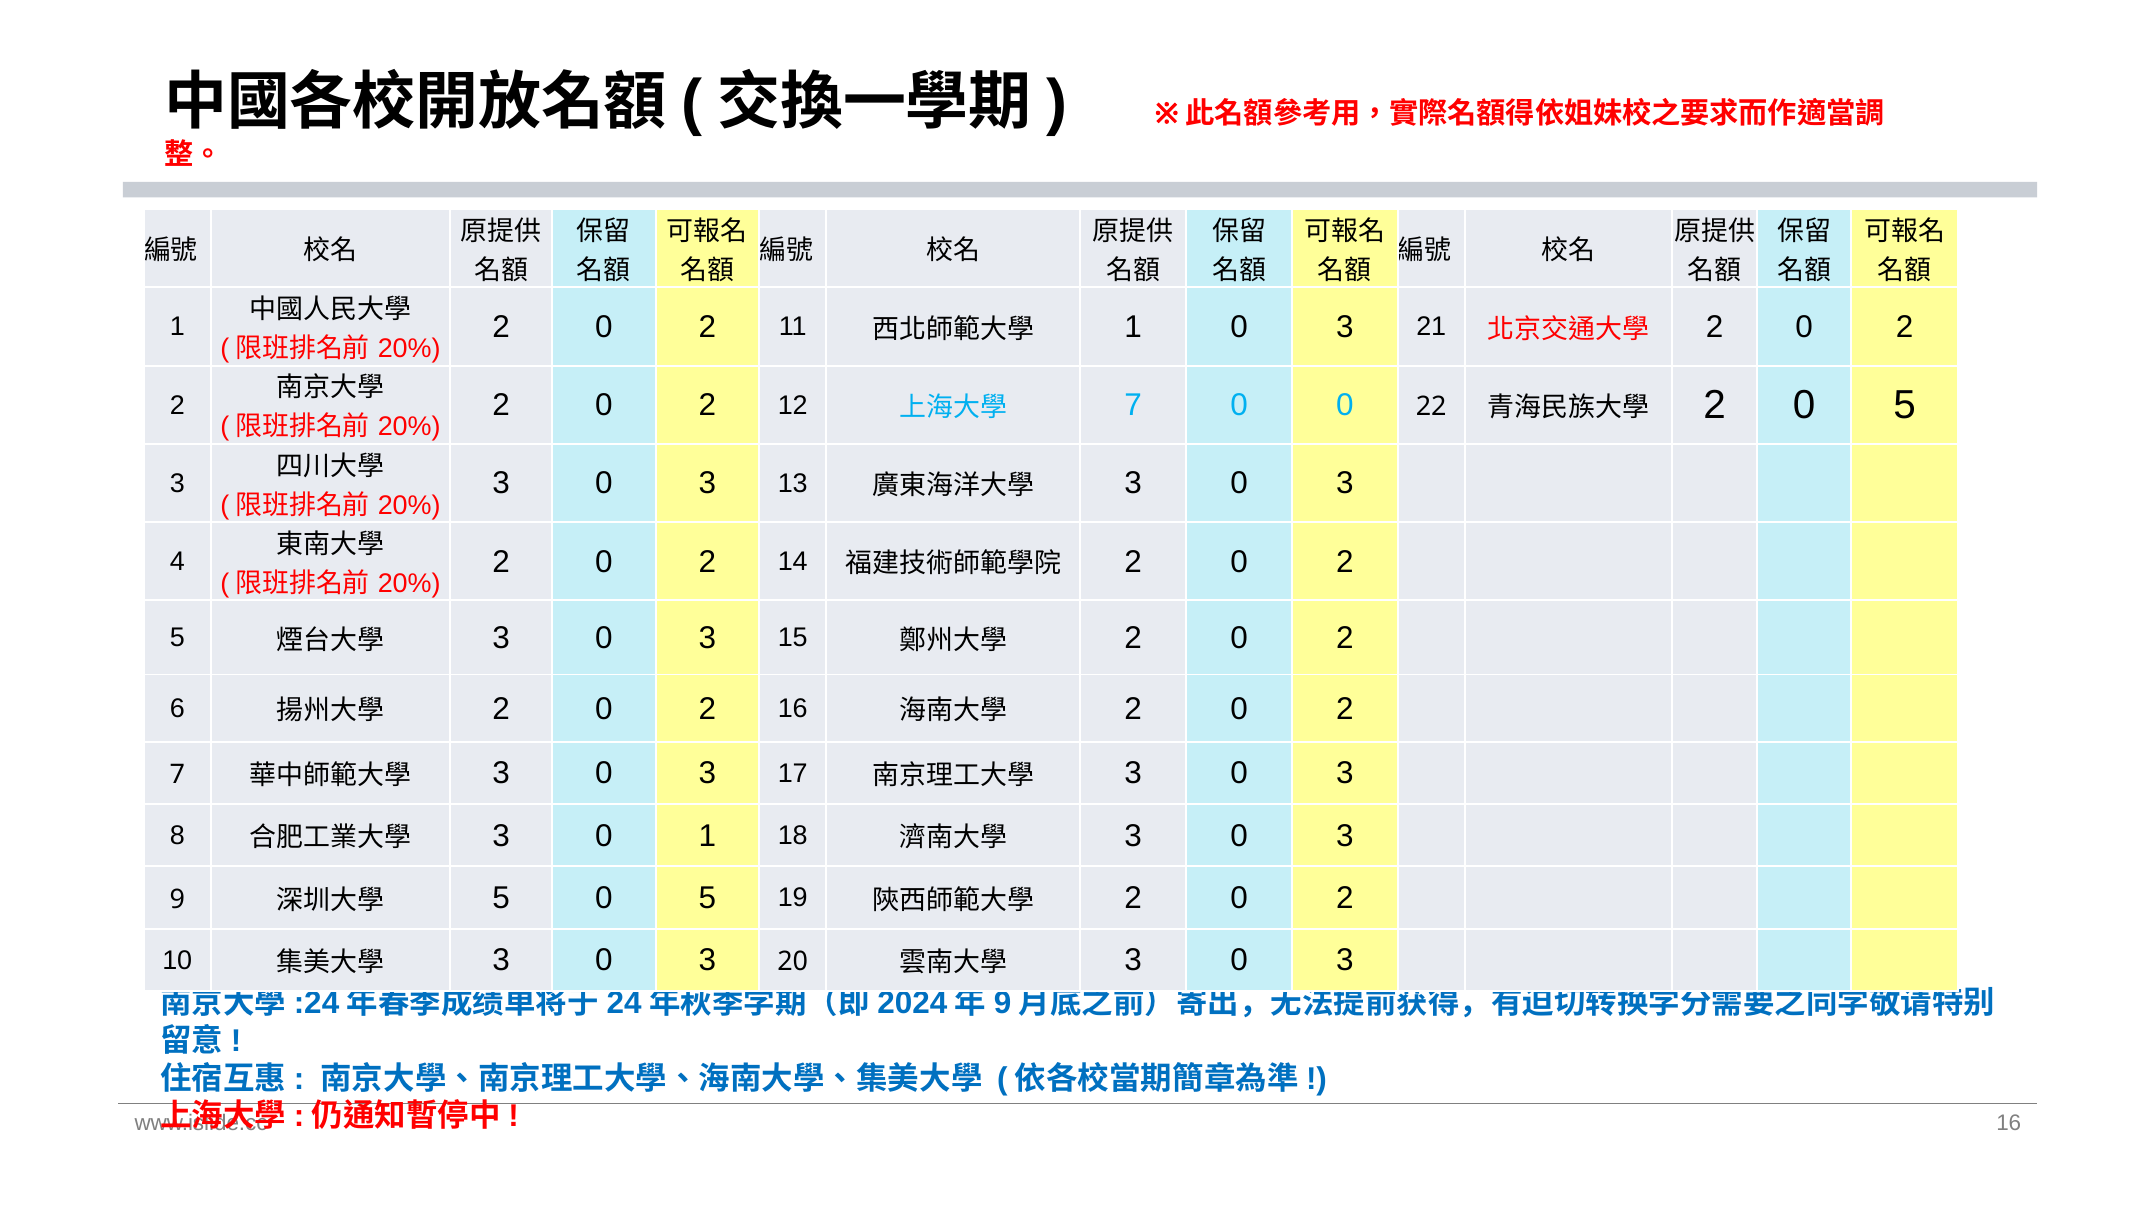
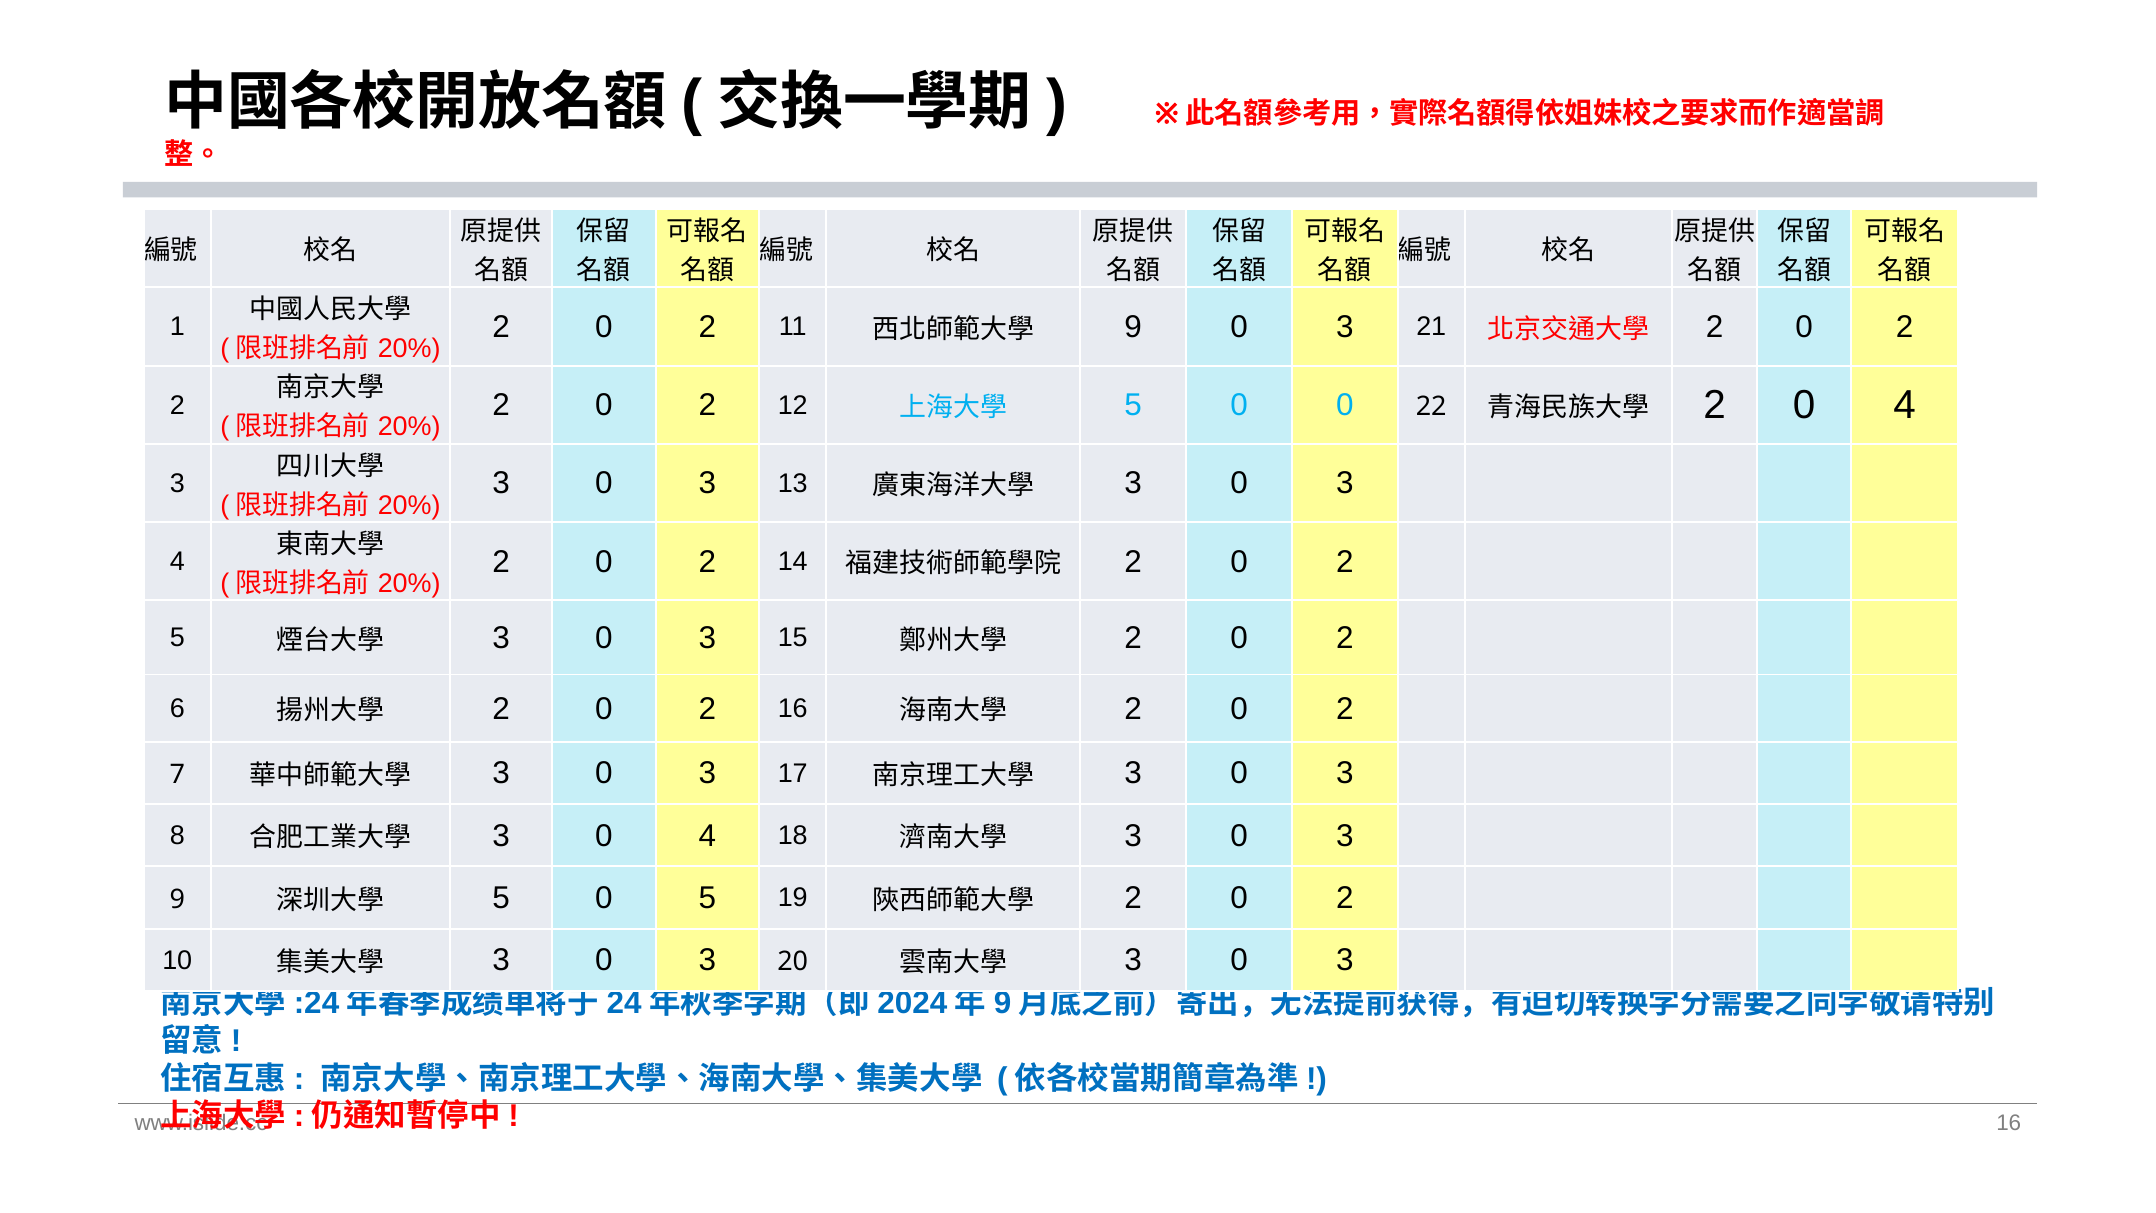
1: 1 -> 9 (1133, 327)
7: 7 -> 5 (1133, 405)
2 0 5: 5 -> 4 (1905, 405)
3 0 1: 1 -> 4 (707, 836)
